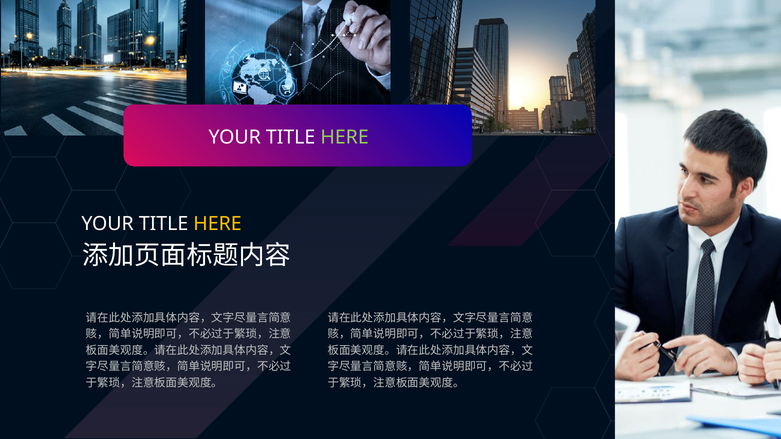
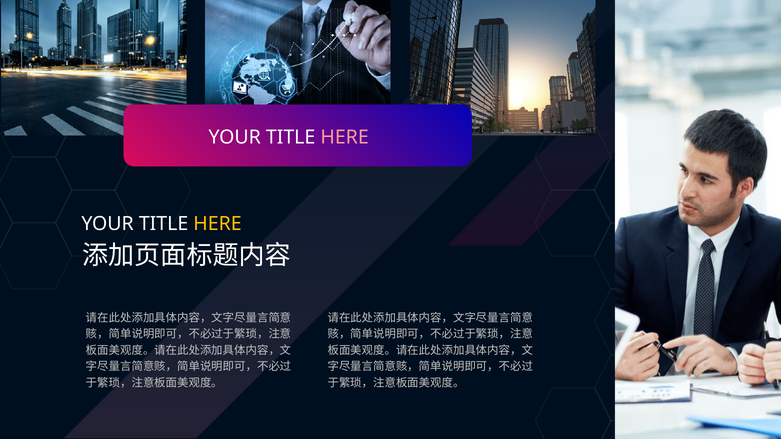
HERE colour: light green -> pink (345, 138)
